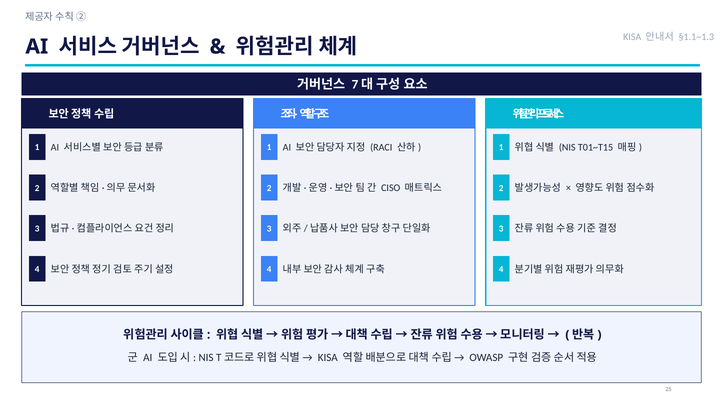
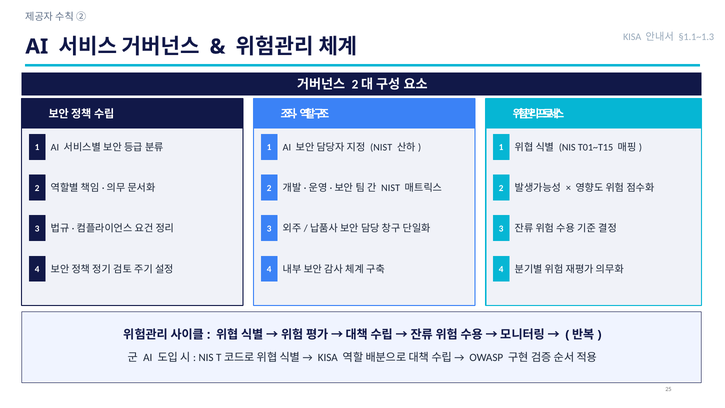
7: 7 -> 2 (355, 85)
RACI: RACI -> NIST (381, 147)
CISO: CISO -> NIST (391, 188)
